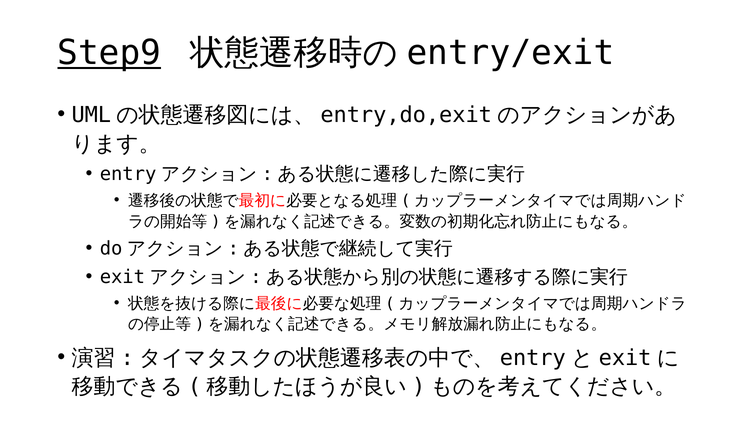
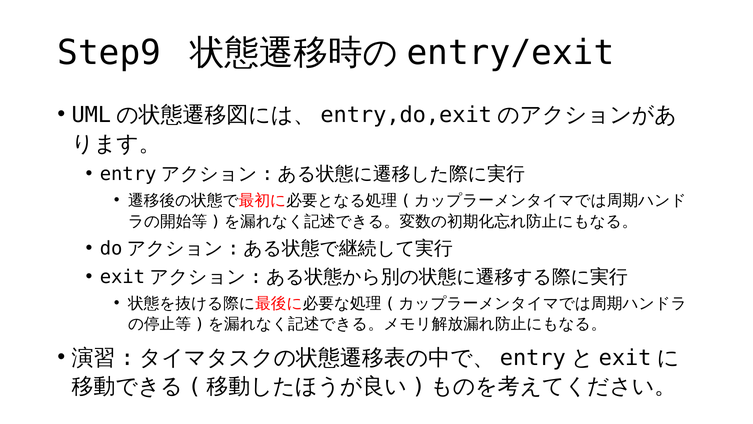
Step9 underline: present -> none (109, 53)
